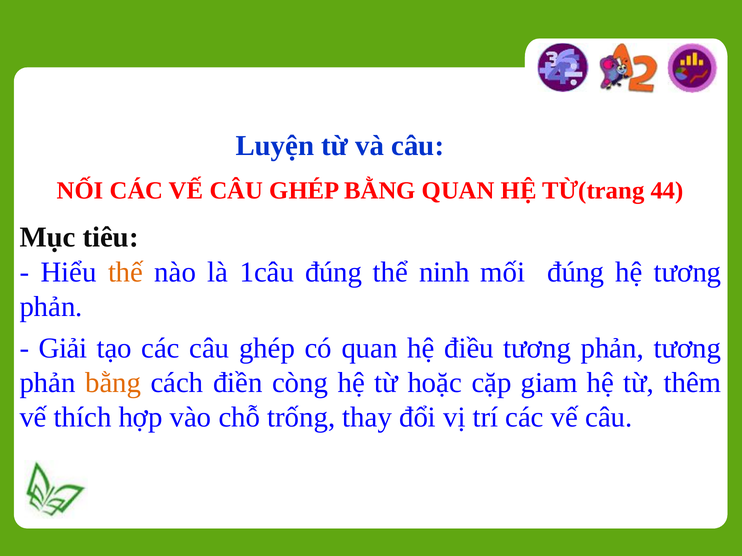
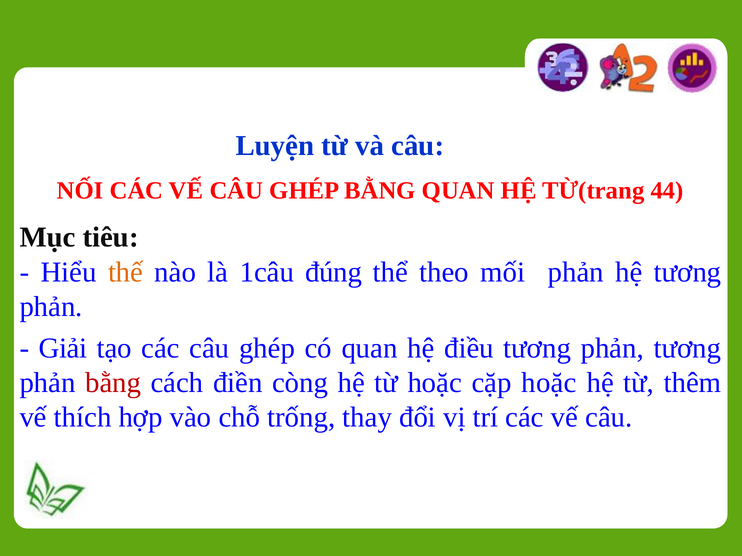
ninh: ninh -> theo (444, 272)
mối đúng: đúng -> phản (576, 272)
bằng colour: orange -> red (113, 383)
cặp giam: giam -> hoặc (549, 383)
